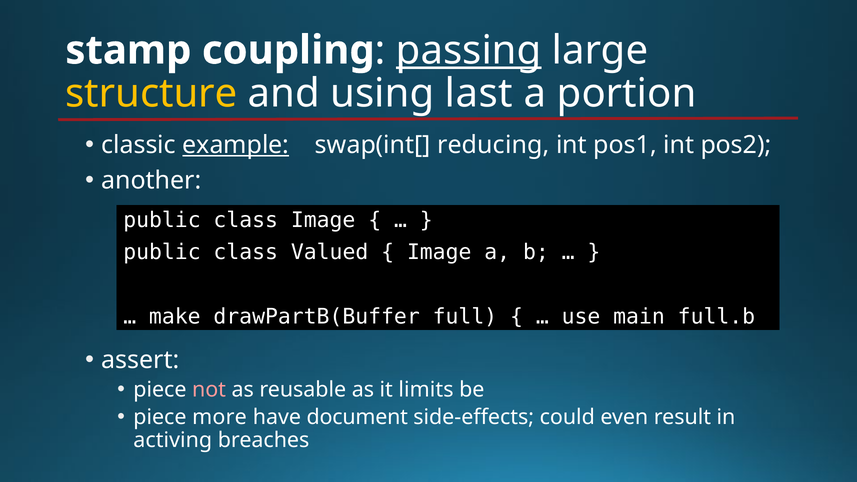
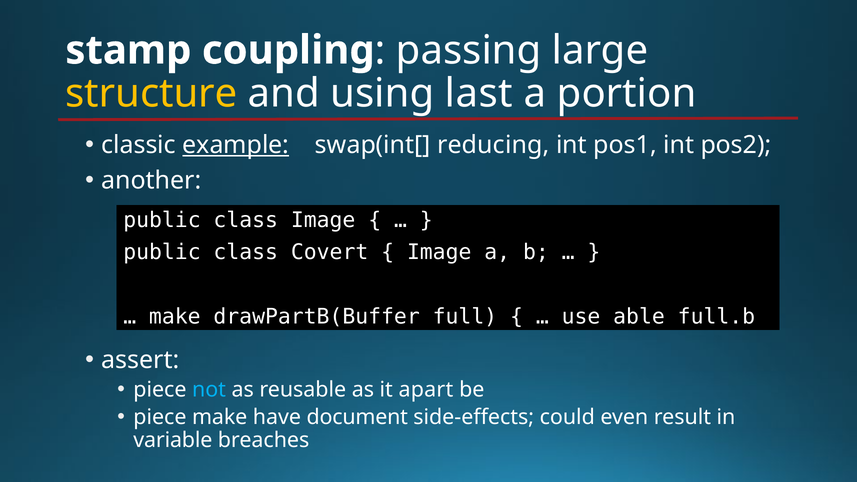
passing underline: present -> none (469, 50)
Valued: Valued -> Covert (330, 252)
main: main -> able (639, 317)
not colour: pink -> light blue (209, 390)
limits: limits -> apart (426, 390)
piece more: more -> make (220, 417)
activing: activing -> variable (173, 440)
